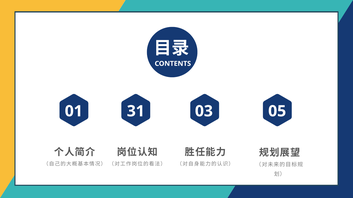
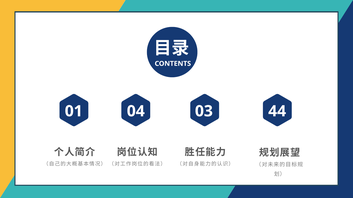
31: 31 -> 04 (136, 111)
05: 05 -> 44 (277, 111)
